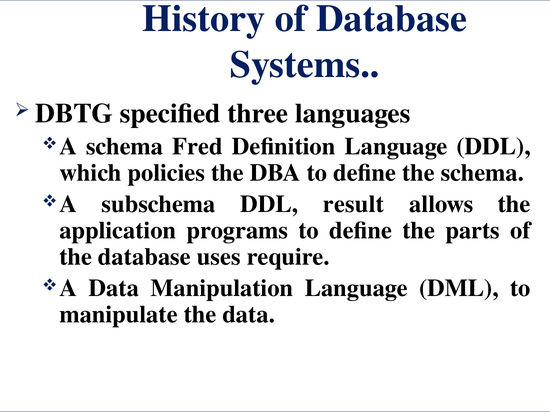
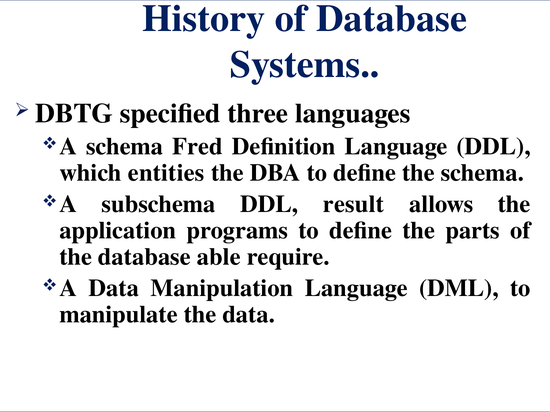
policies: policies -> entities (166, 173)
uses: uses -> able (219, 257)
